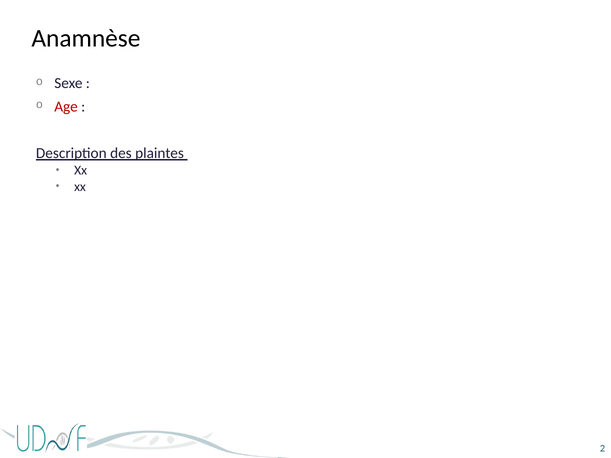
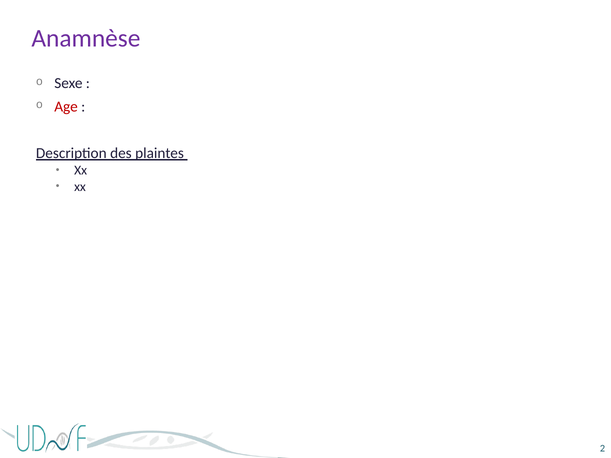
Anamnèse colour: black -> purple (86, 38)
